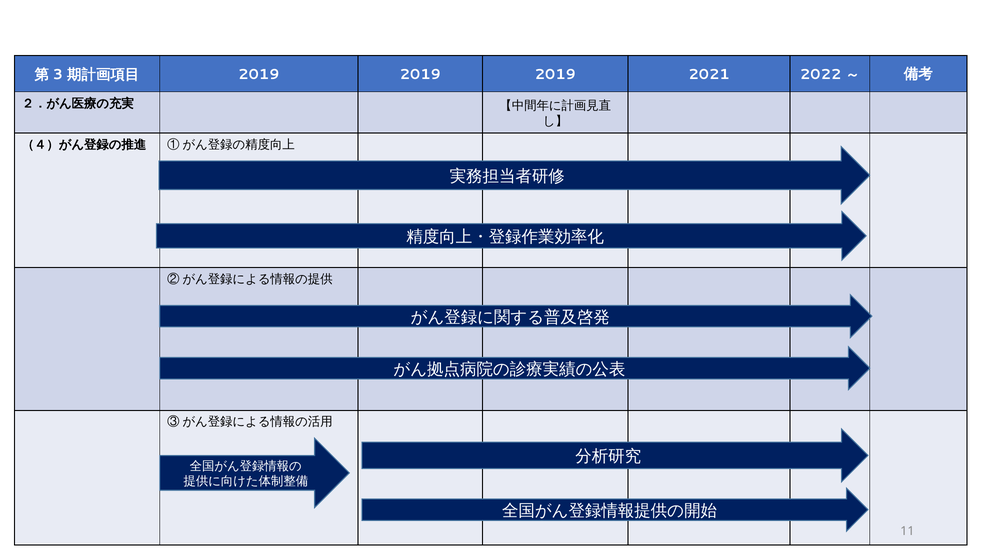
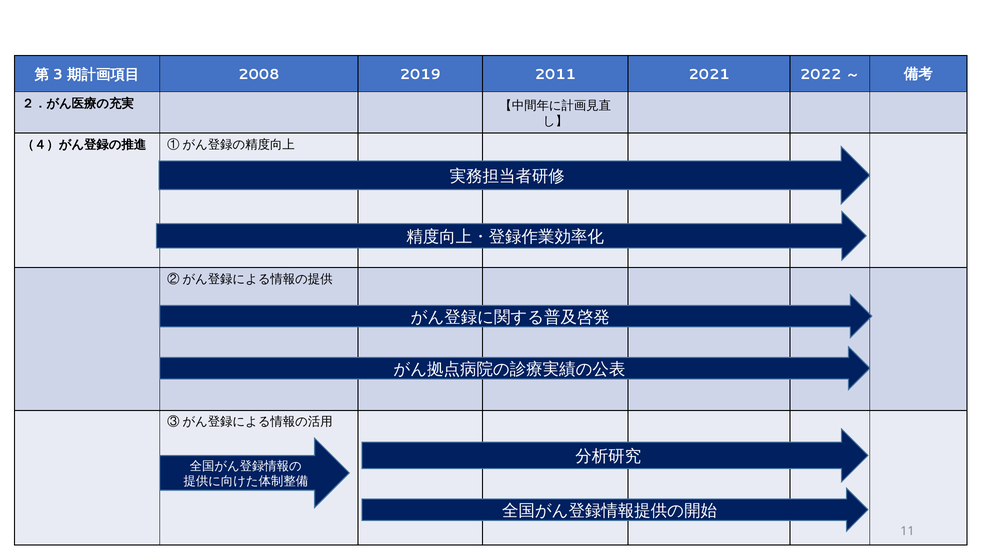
2019: 2019 -> 2008 (259, 74)
2019: 2019 -> 2011 (555, 74)
